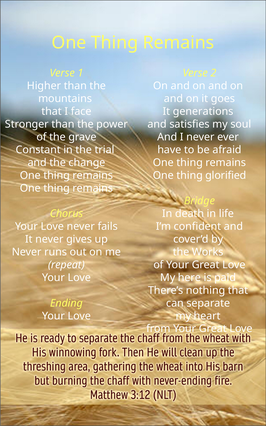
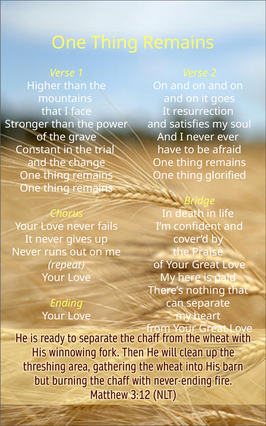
generations: generations -> resurrection (203, 111)
Works: Works -> Praise (208, 252)
